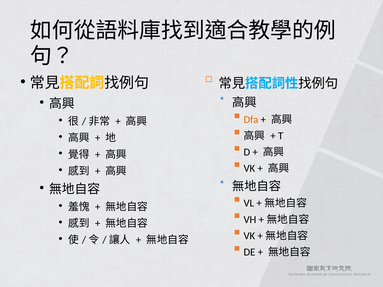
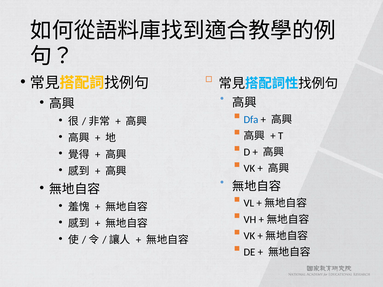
Dfa colour: orange -> blue (251, 120)
